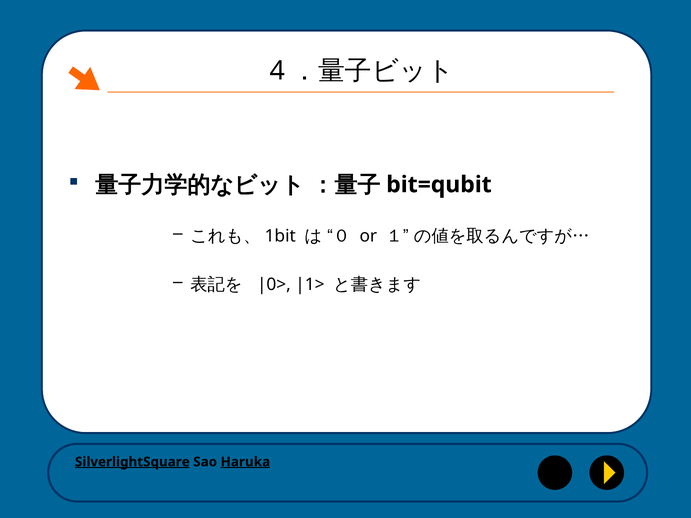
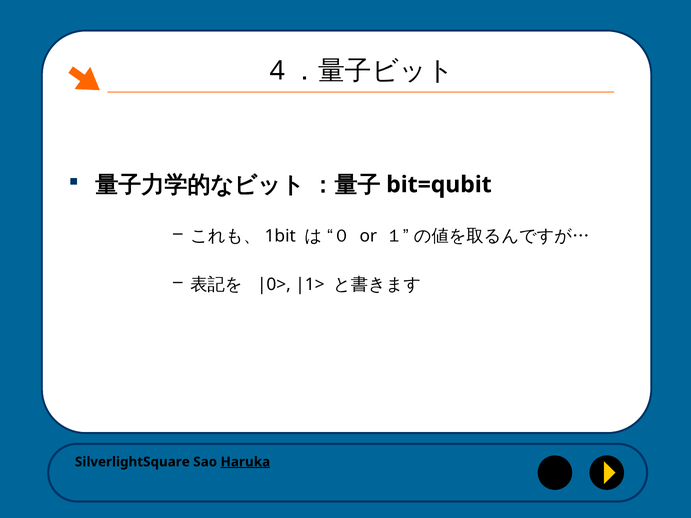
SilverlightSquare underline: present -> none (132, 462)
